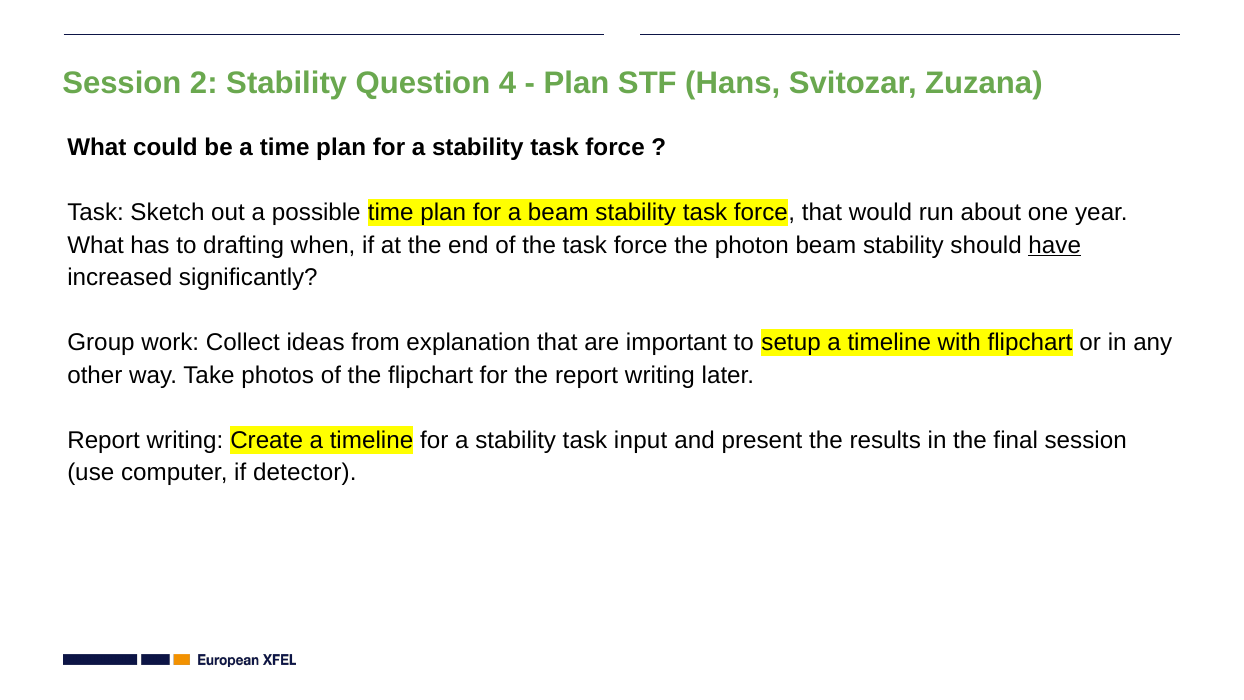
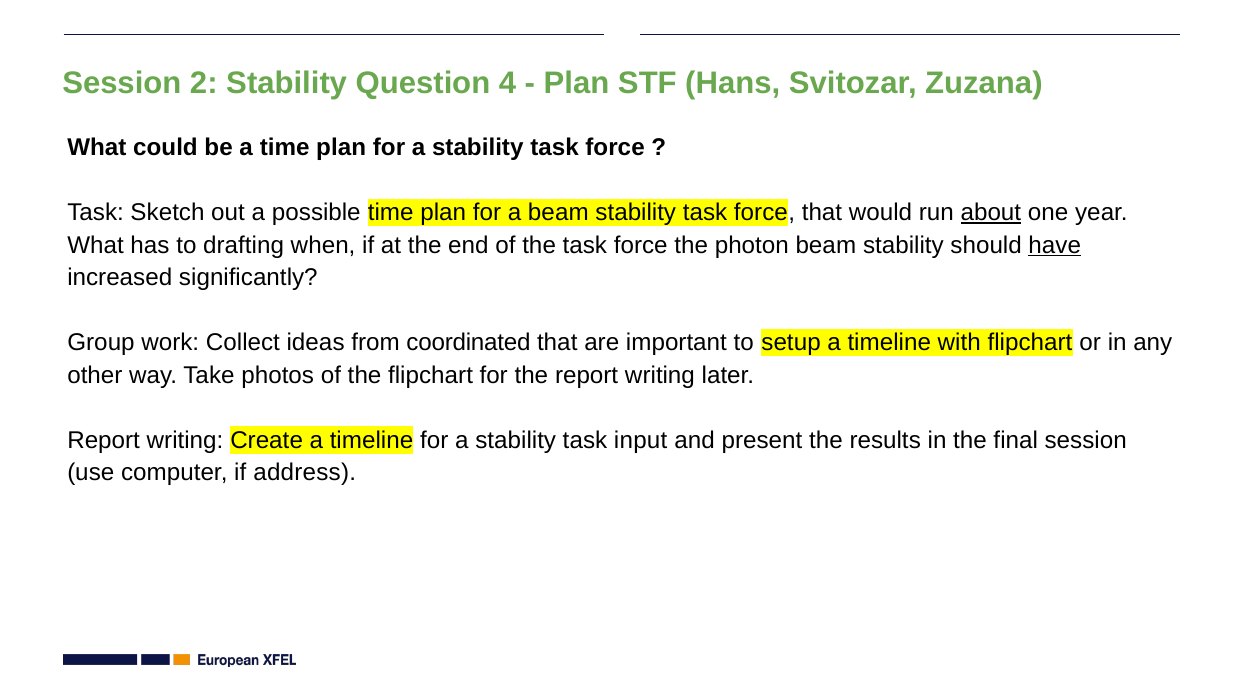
about underline: none -> present (991, 213)
explanation: explanation -> coordinated (469, 343)
detector: detector -> address (305, 473)
